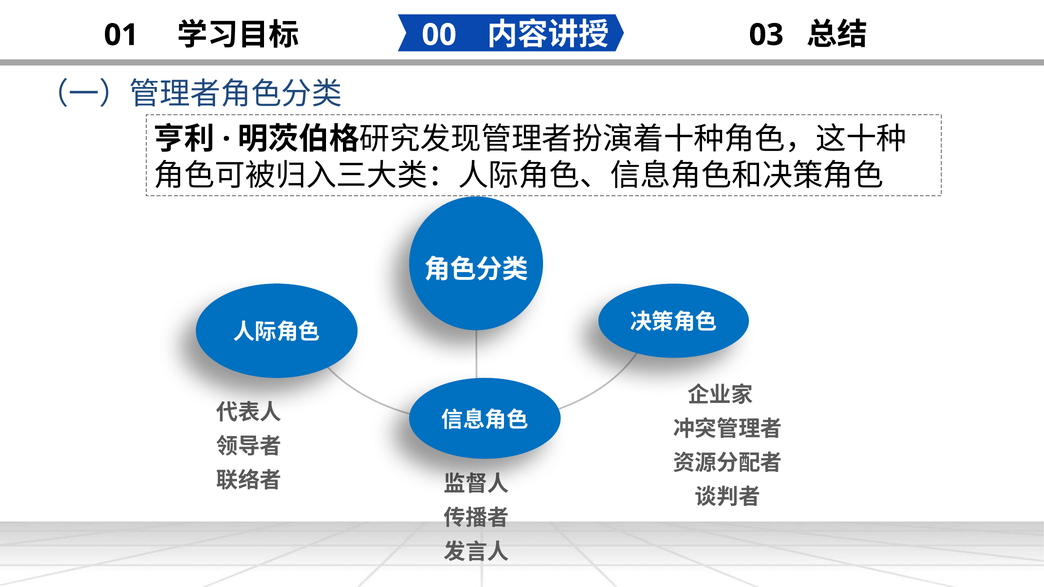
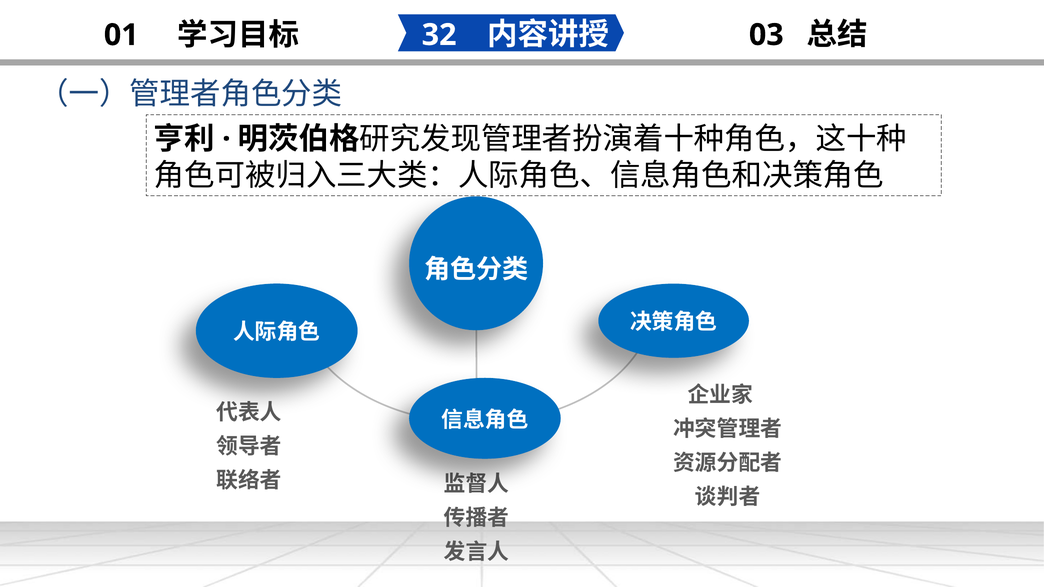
00: 00 -> 32 (439, 35)
